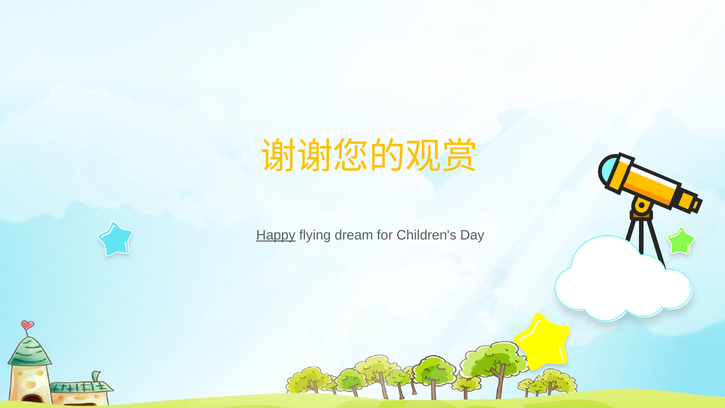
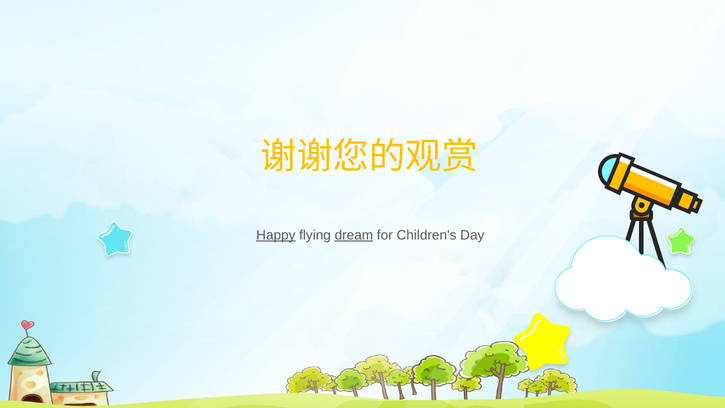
dream underline: none -> present (354, 235)
